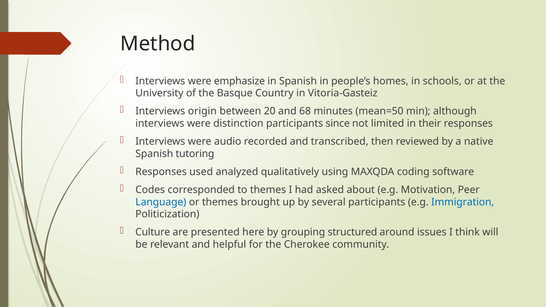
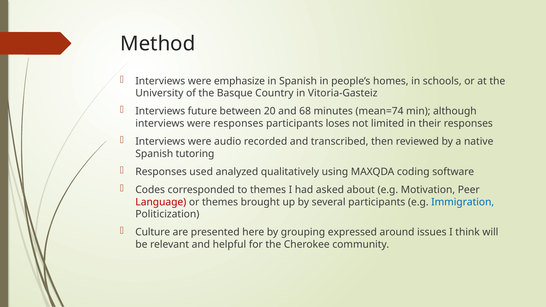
origin: origin -> future (202, 111)
mean=50: mean=50 -> mean=74 (379, 111)
were distinction: distinction -> responses (238, 124)
since: since -> loses (338, 124)
Language colour: blue -> red (161, 202)
structured: structured -> expressed (352, 232)
